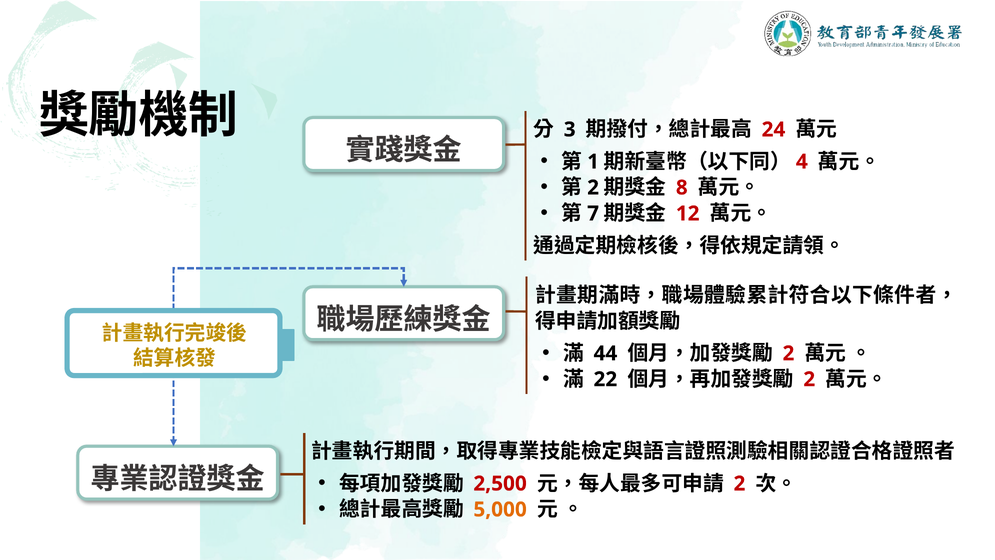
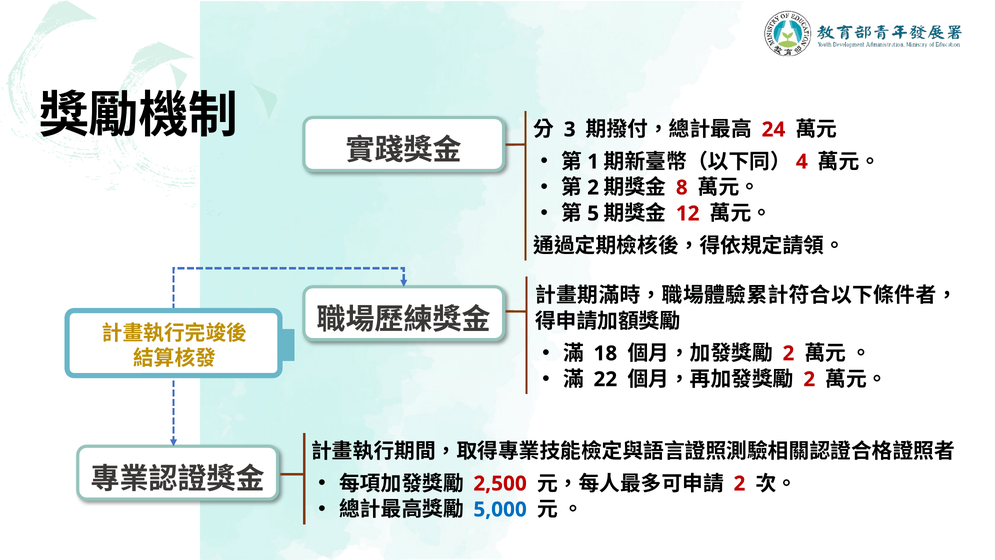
7: 7 -> 5 (593, 213)
44: 44 -> 18 (605, 353)
5,000 colour: orange -> blue (500, 509)
